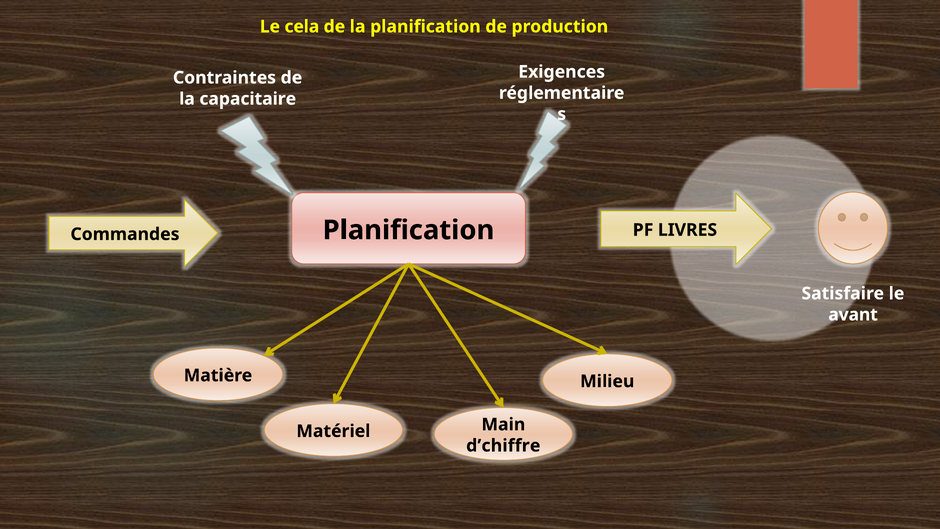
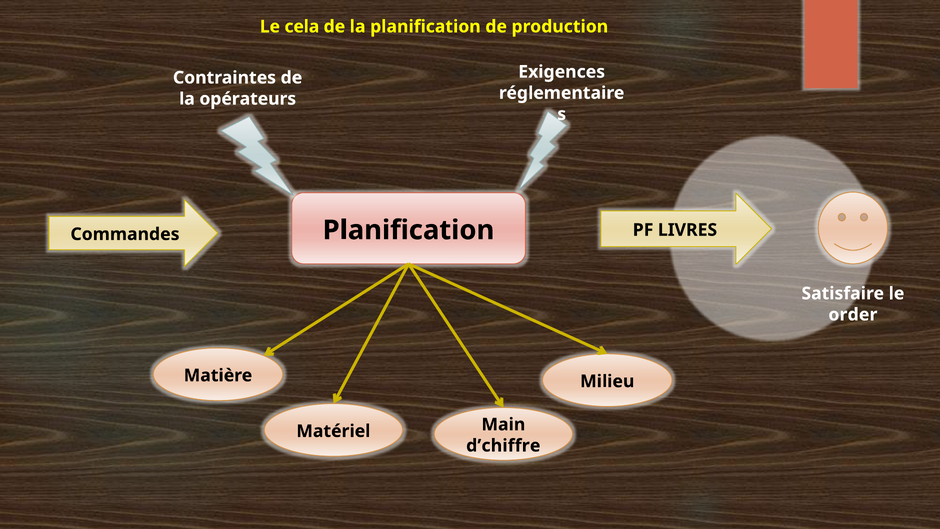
capacitaire: capacitaire -> opérateurs (248, 99)
avant: avant -> order (853, 315)
